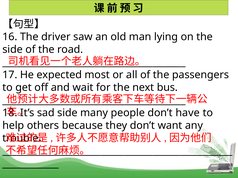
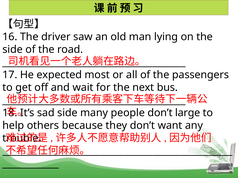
have: have -> large (188, 113)
